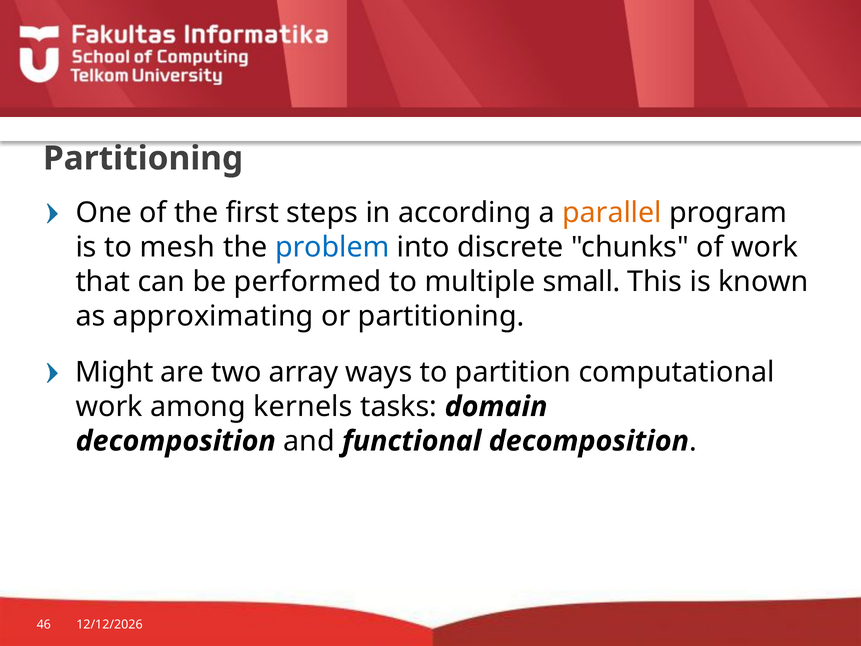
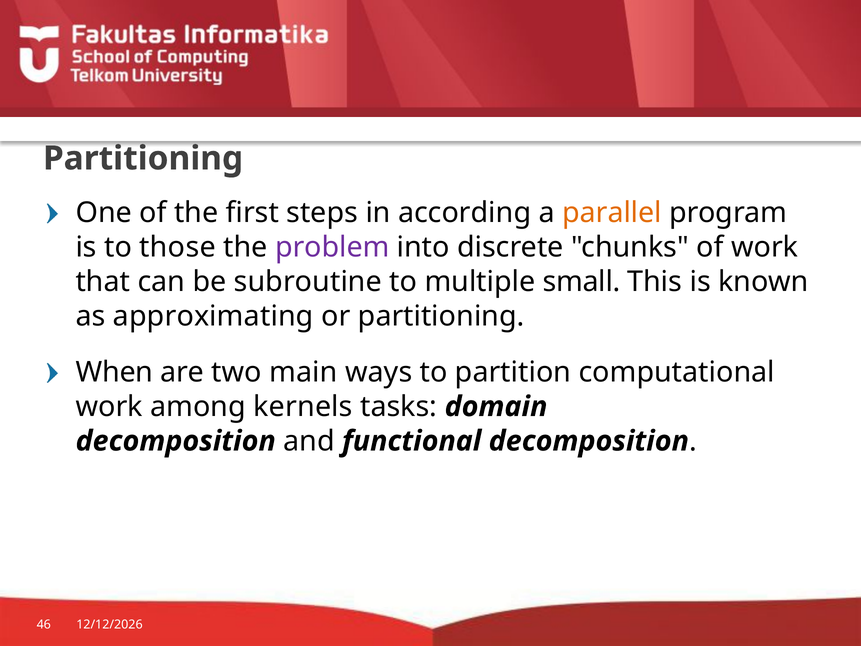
mesh: mesh -> those (178, 247)
problem colour: blue -> purple (332, 247)
performed: performed -> subroutine (308, 282)
Might: Might -> When (114, 372)
array: array -> main (303, 372)
